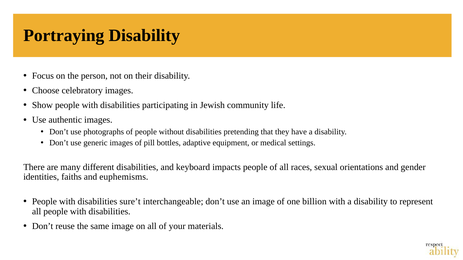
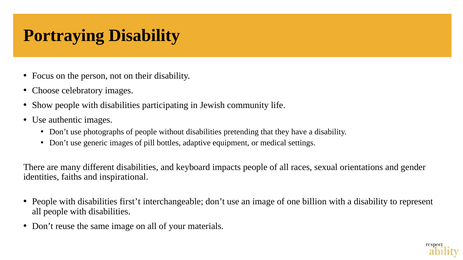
euphemisms: euphemisms -> inspirational (124, 177)
sure’t: sure’t -> first’t (130, 202)
